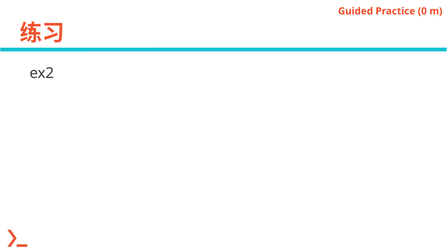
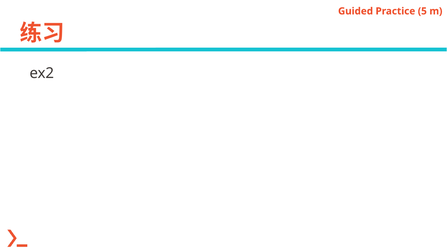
0: 0 -> 5 (422, 11)
